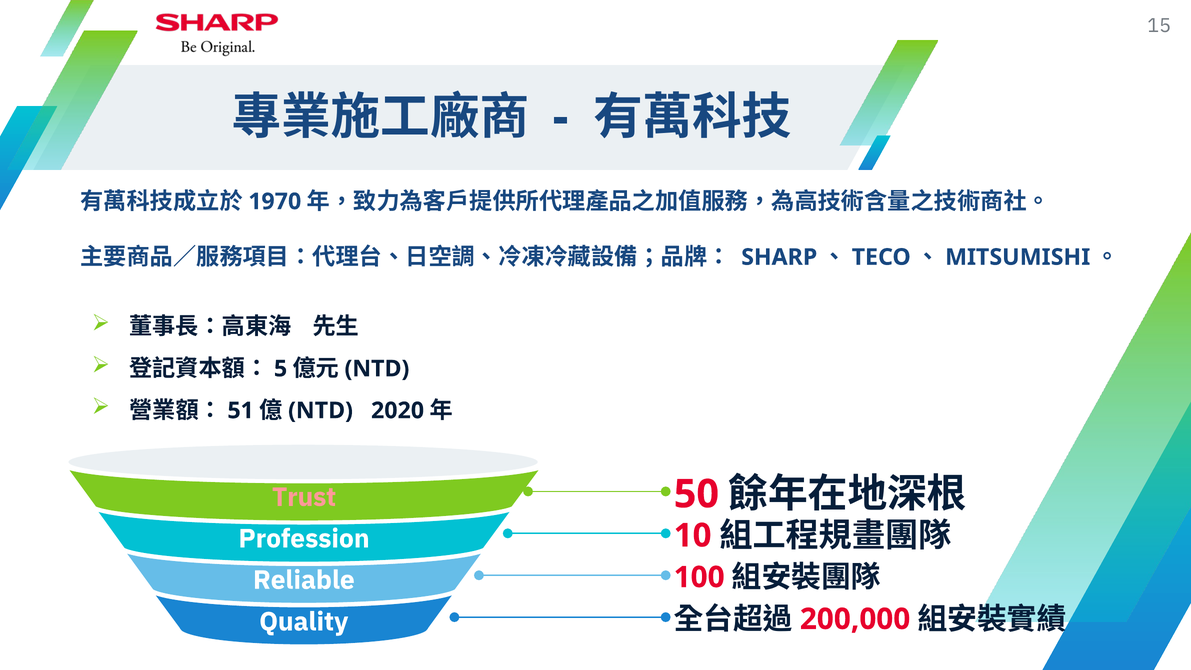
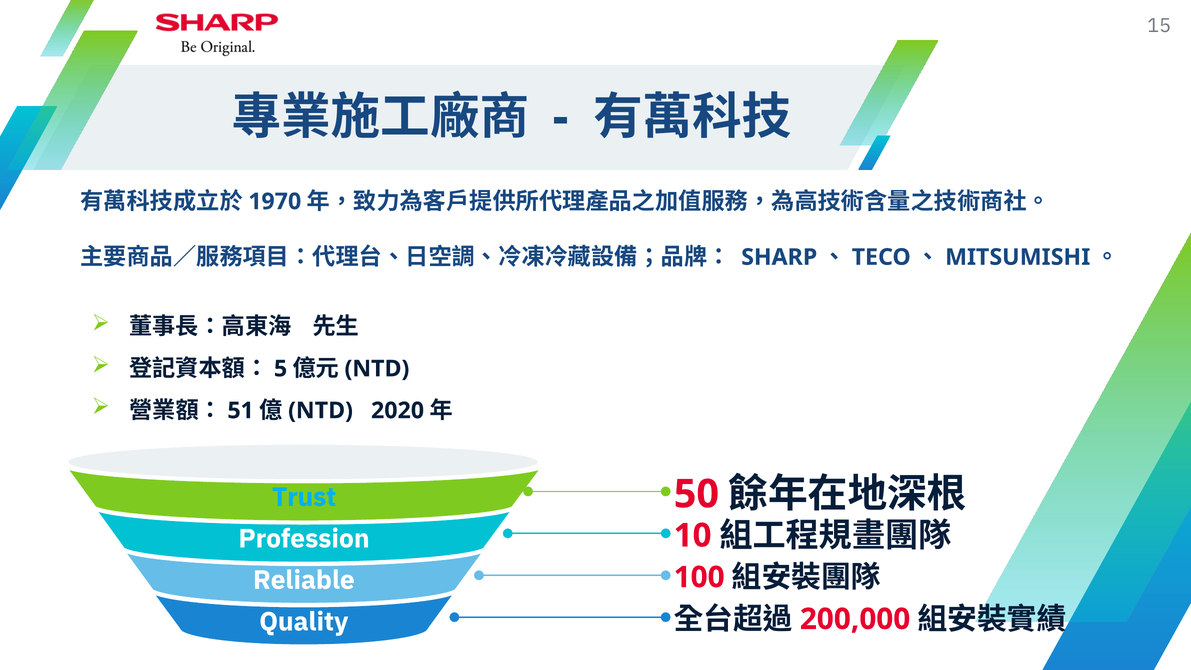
Trust colour: pink -> light blue (304, 497)
